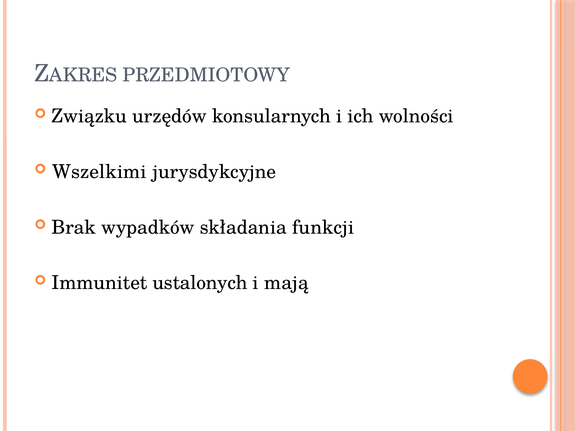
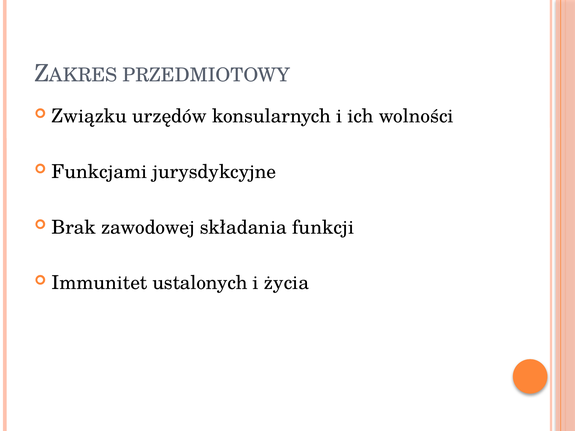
Wszelkimi: Wszelkimi -> Funkcjami (99, 172)
wypadków: wypadków -> zawodowej (148, 227)
mają: mają -> życia (287, 283)
